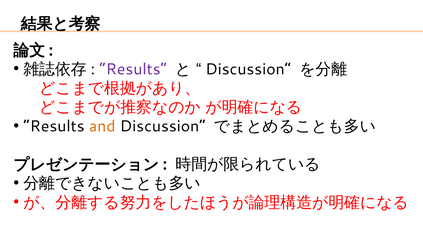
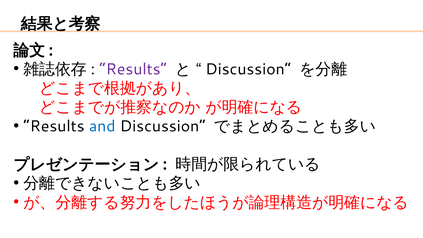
and colour: orange -> blue (102, 126)
